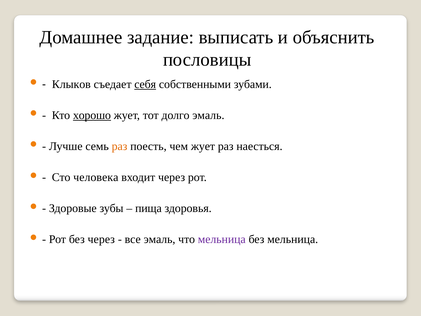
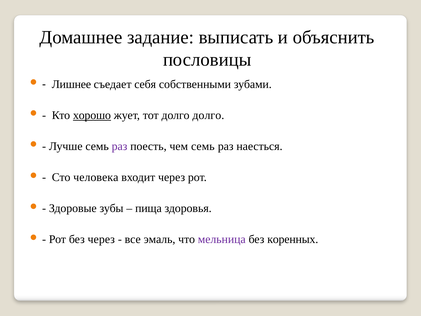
Клыков: Клыков -> Лишнее (71, 84)
себя underline: present -> none (145, 84)
долго эмаль: эмаль -> долго (208, 115)
раз colour: orange -> purple (120, 146)
чем жует: жует -> семь (203, 146)
без мельница: мельница -> коренных (293, 239)
